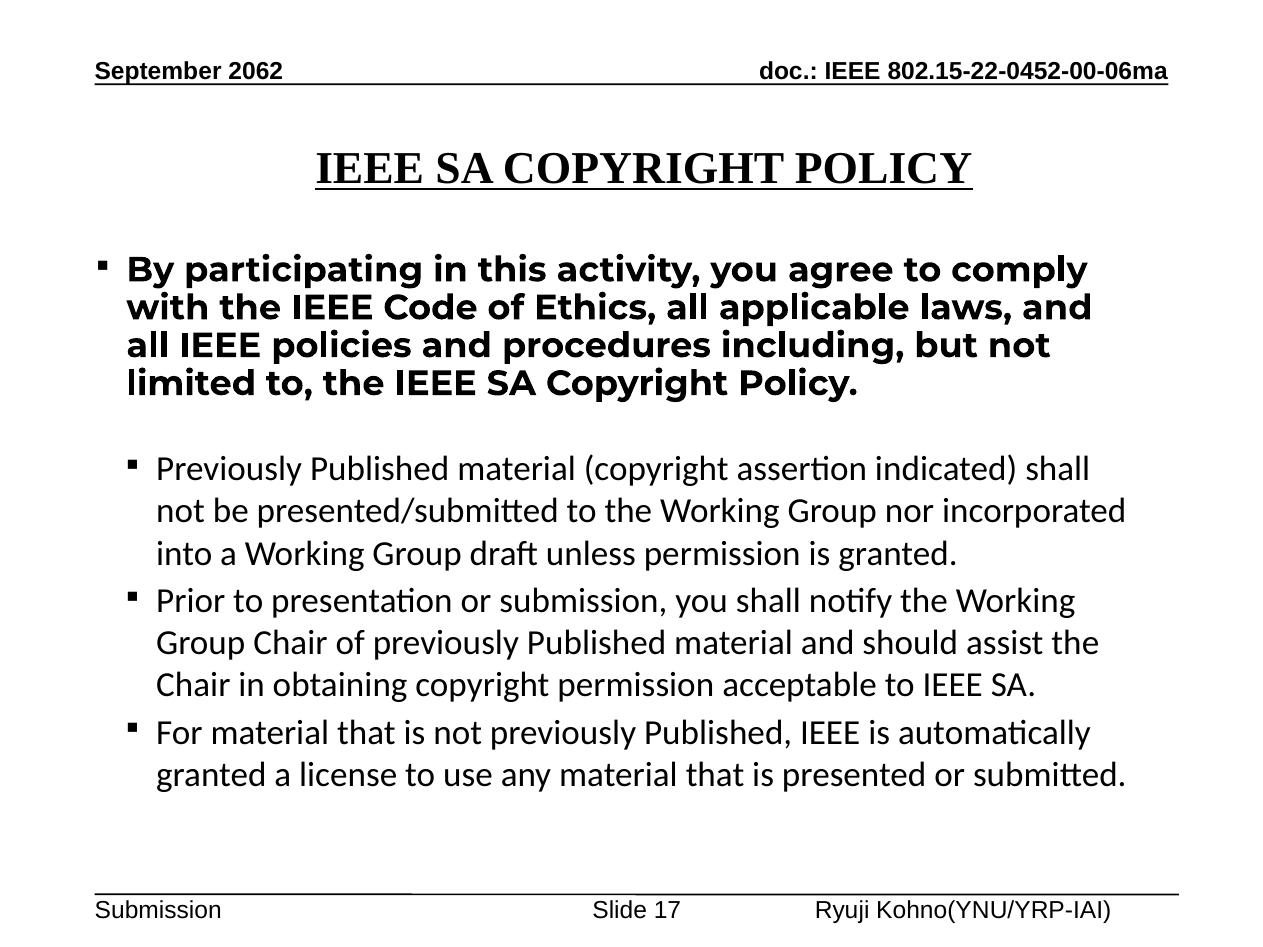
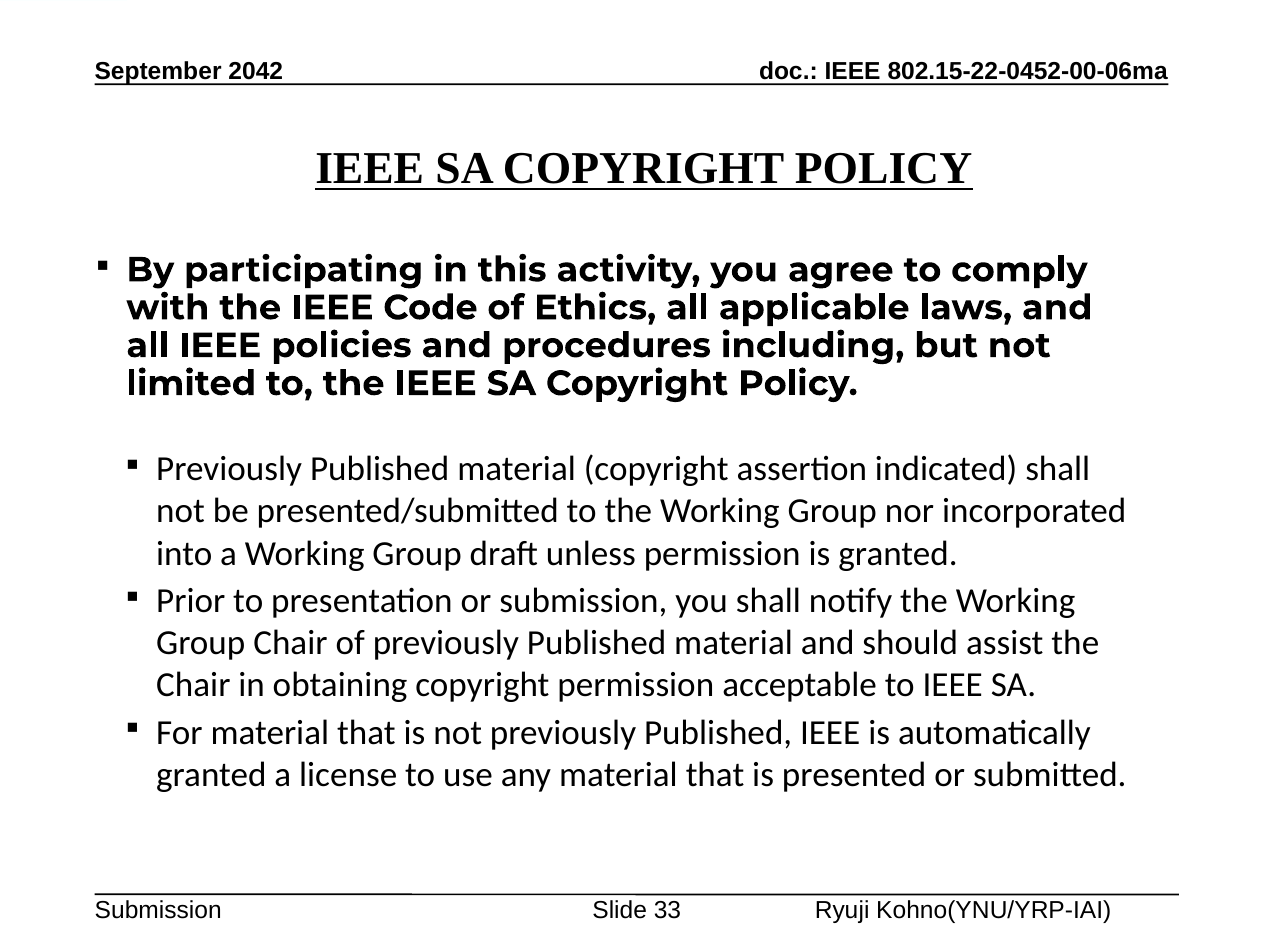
2062: 2062 -> 2042 (256, 71)
17: 17 -> 33 (667, 911)
